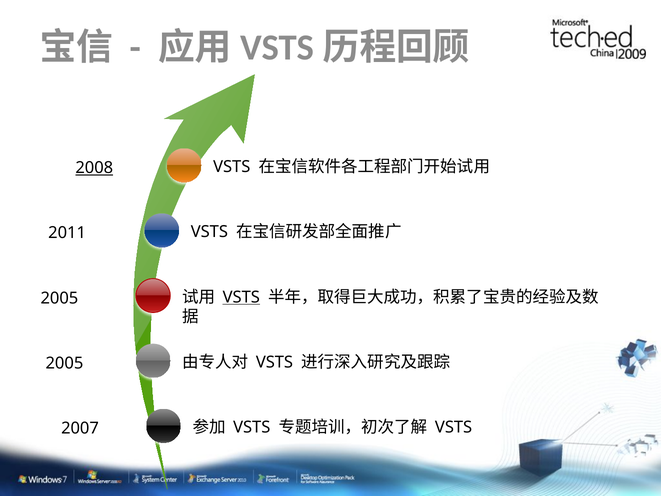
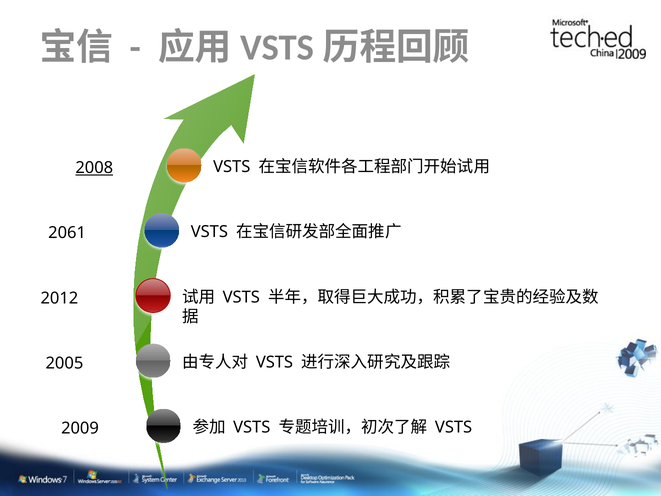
2011: 2011 -> 2061 (67, 233)
VSTS underline: present -> none (241, 297)
2005: 2005 -> 2012 (59, 298)
2007: 2007 -> 2009 (80, 428)
